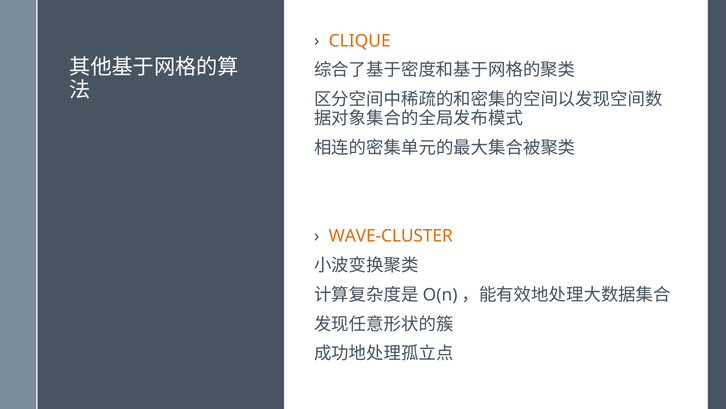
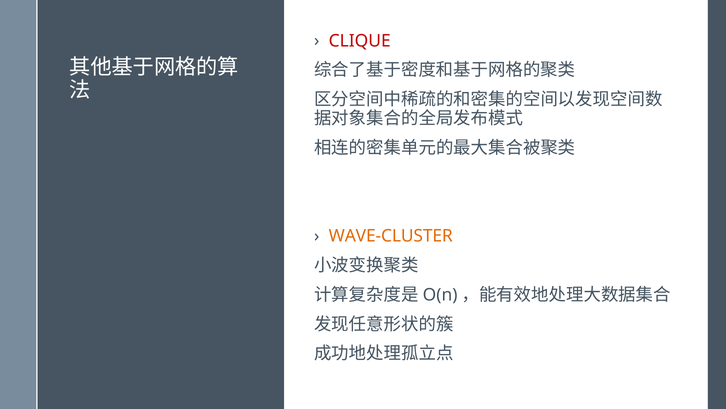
CLIQUE colour: orange -> red (360, 41)
